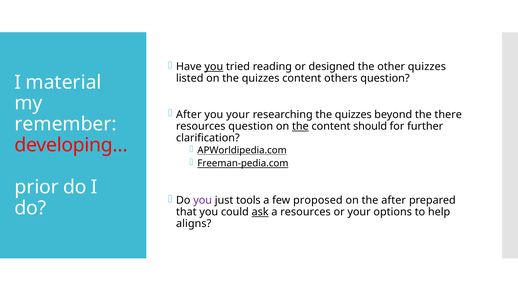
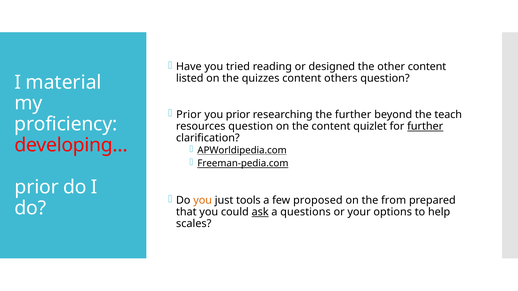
you underline: present -> none (214, 67)
other quizzes: quizzes -> content (427, 67)
After: After -> Prior (189, 115)
you your: your -> prior (238, 115)
researching the quizzes: quizzes -> further (353, 115)
there: there -> teach (448, 115)
remember: remember -> proficiency (66, 124)
the underline: present -> none (300, 126)
should: should -> quizlet (370, 126)
further underline: none -> present (425, 126)
you colour: purple -> orange (203, 201)
the after: after -> from (394, 201)
a resources: resources -> questions (305, 212)
aligns: aligns -> scales (194, 224)
